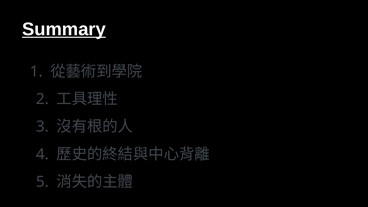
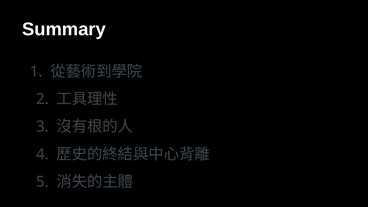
Summary underline: present -> none (64, 29)
